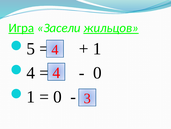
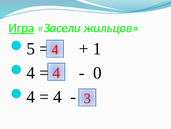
жильцов underline: present -> none (111, 28)
1: 1 -> 4 (31, 96)
0: 0 -> 4 (57, 96)
